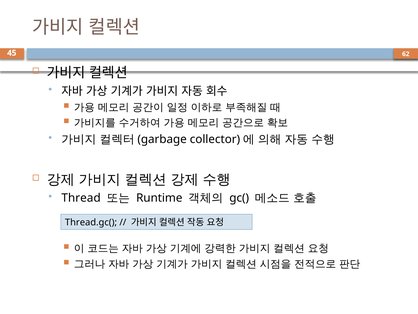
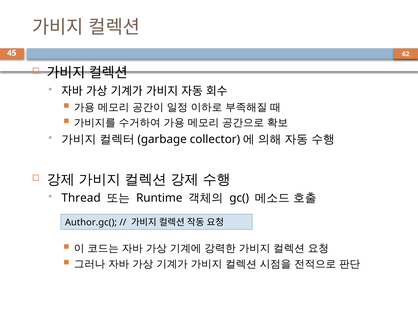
Thread.gc(: Thread.gc( -> Author.gc( (91, 222)
